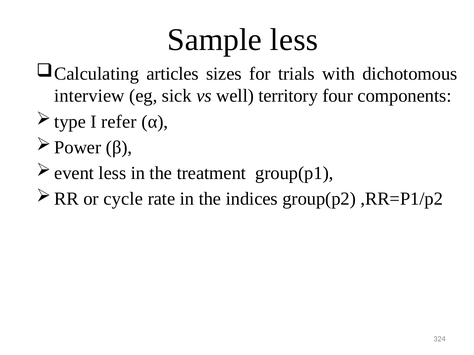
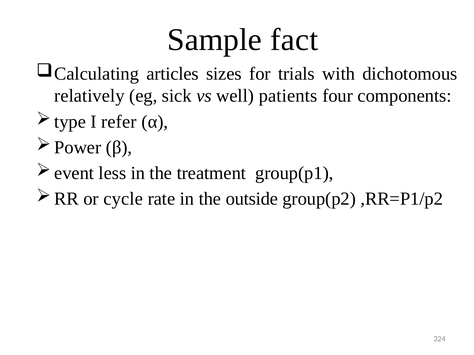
Sample less: less -> fact (294, 40)
interview: interview -> relatively (89, 96)
territory: territory -> patients (288, 96)
indices: indices -> outside (252, 199)
